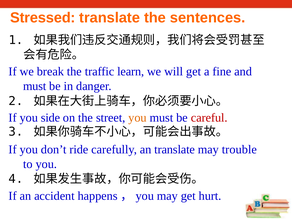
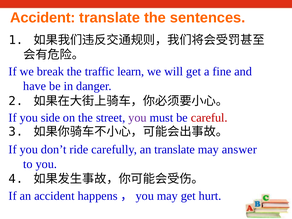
Stressed: Stressed -> Accident (43, 18)
must: must -> have (35, 86)
you colour: orange -> purple (137, 118)
trouble: trouble -> answer (239, 149)
